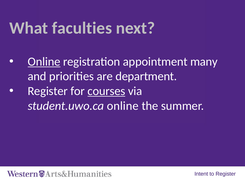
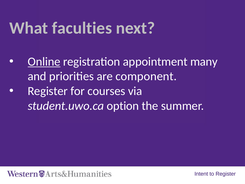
department: department -> component (146, 76)
courses underline: present -> none (106, 91)
student.uwo.ca online: online -> option (123, 106)
